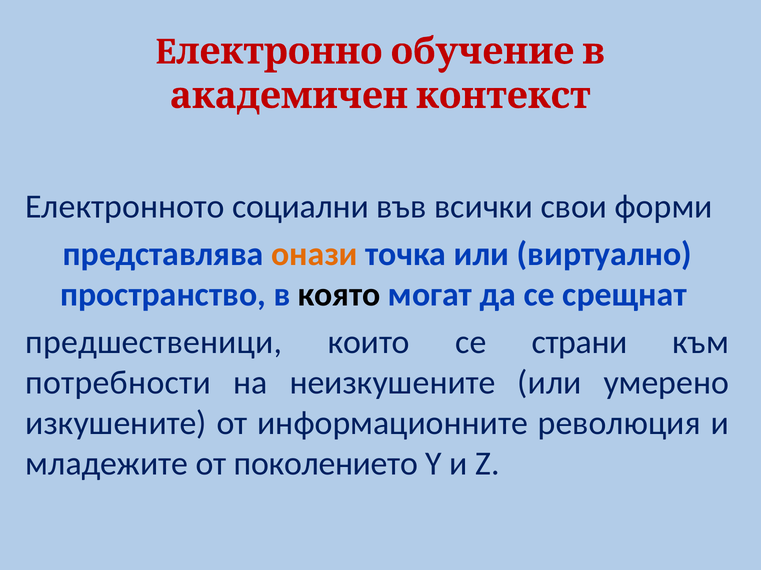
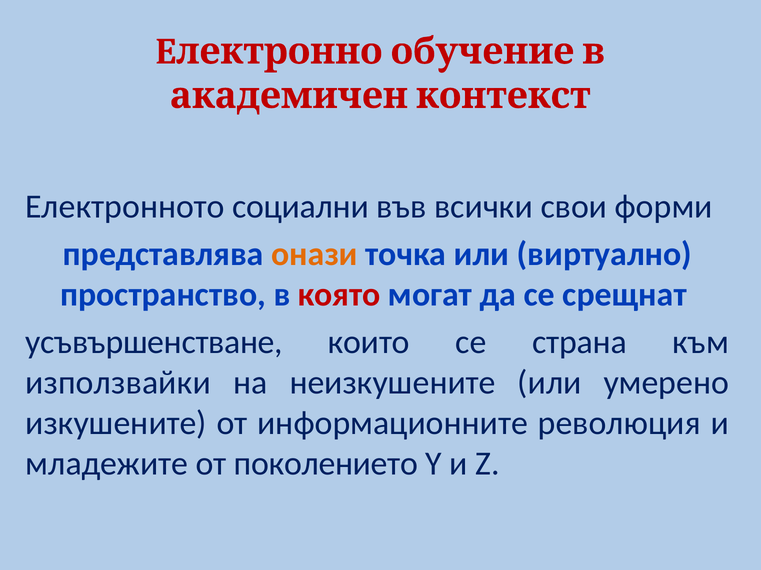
която colour: black -> red (339, 295)
предшественици: предшественици -> усъвършенстване (154, 342)
страни: страни -> страна (580, 342)
потребности: потребности -> използвайки (118, 383)
